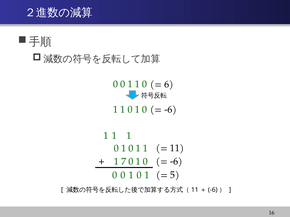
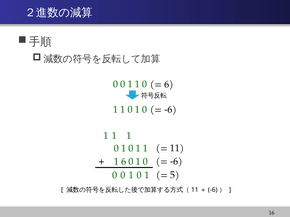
1 7: 7 -> 6 (124, 162)
